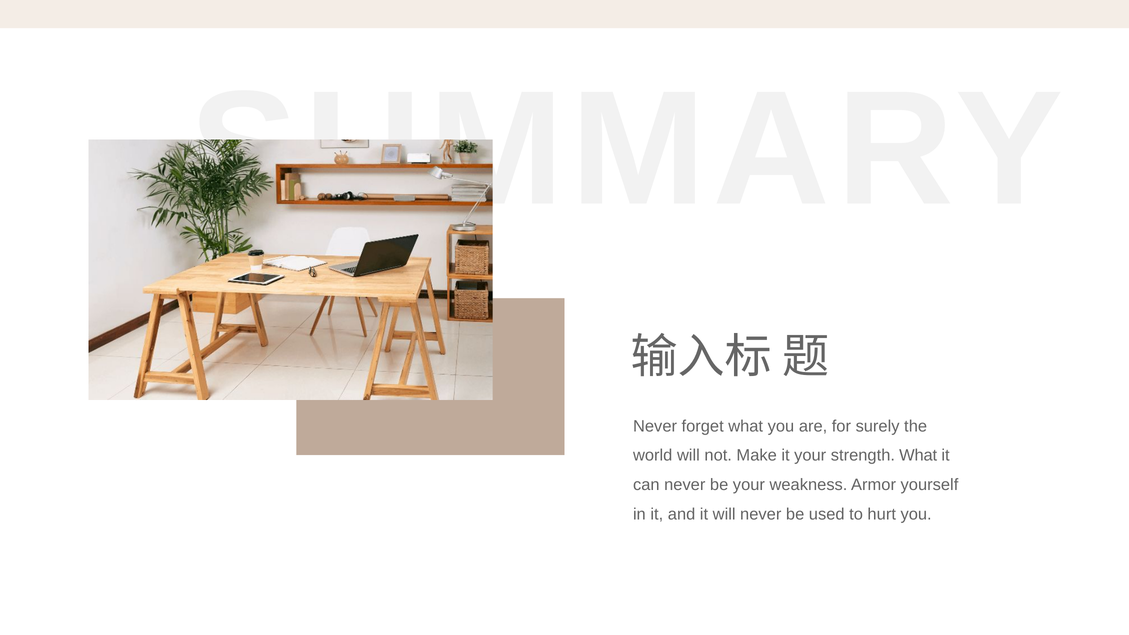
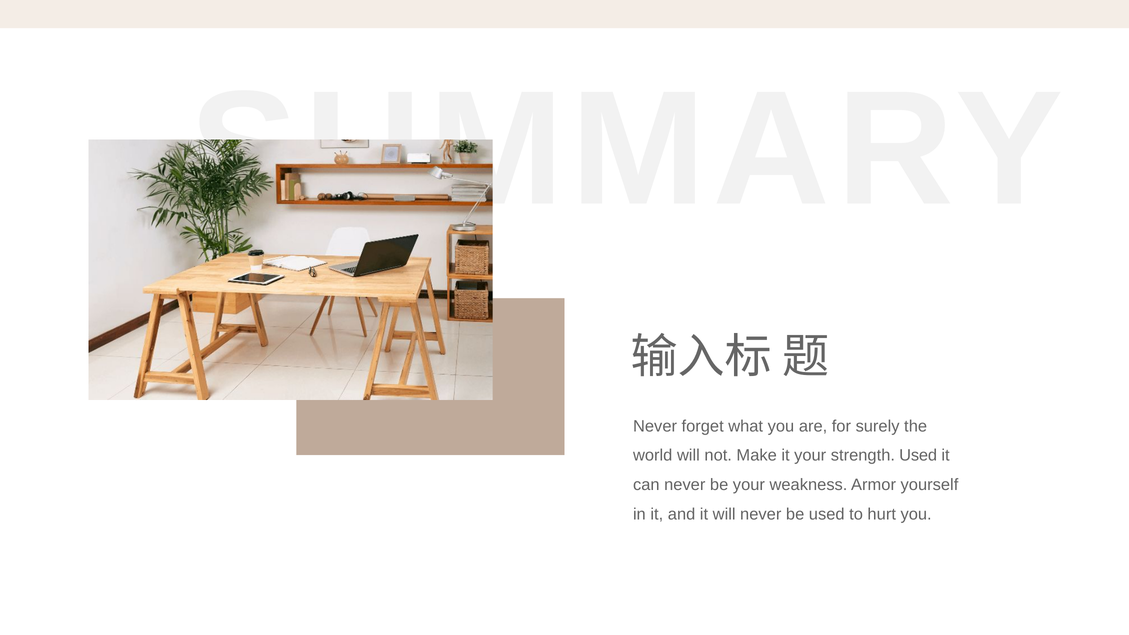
strength What: What -> Used (918, 456)
